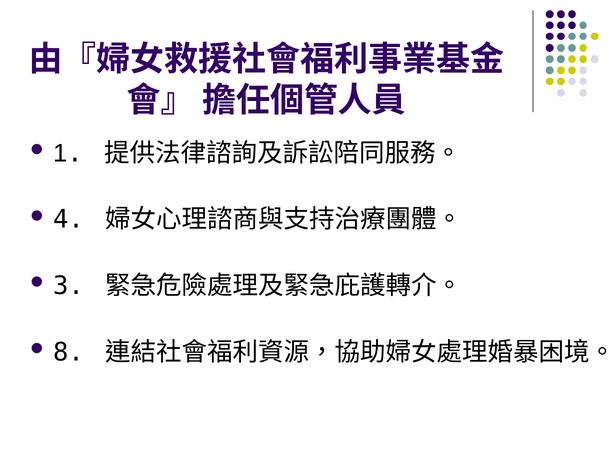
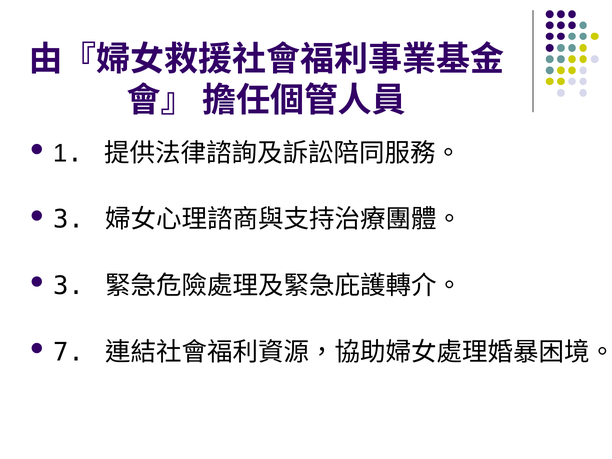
4: 4 -> 3 (68, 220)
8: 8 -> 7 (68, 352)
